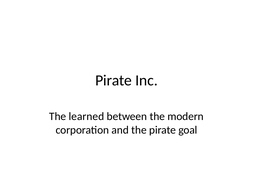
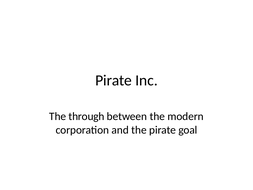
learned: learned -> through (87, 116)
